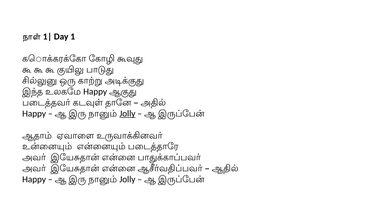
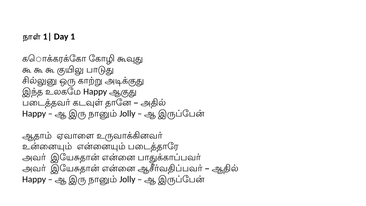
Jolly underline: present -> none (127, 113)
